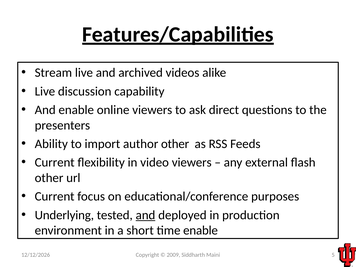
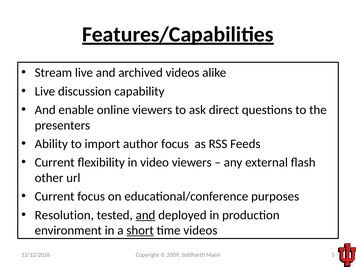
author other: other -> focus (175, 144)
Underlying: Underlying -> Resolution (64, 215)
short underline: none -> present (140, 230)
time enable: enable -> videos (200, 230)
